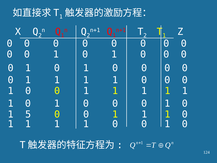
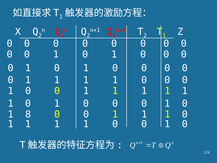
5: 5 -> 8 (28, 114)
